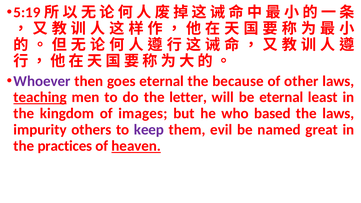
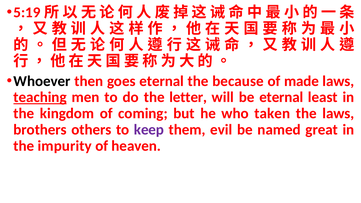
Whoever colour: purple -> black (42, 81)
other: other -> made (301, 81)
images: images -> coming (143, 114)
based: based -> taken (272, 114)
impurity: impurity -> brothers (40, 130)
practices: practices -> impurity (65, 146)
heaven underline: present -> none (136, 146)
